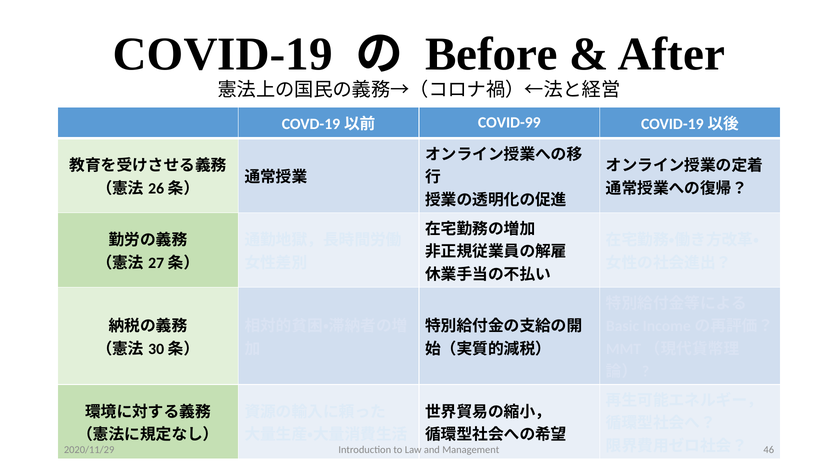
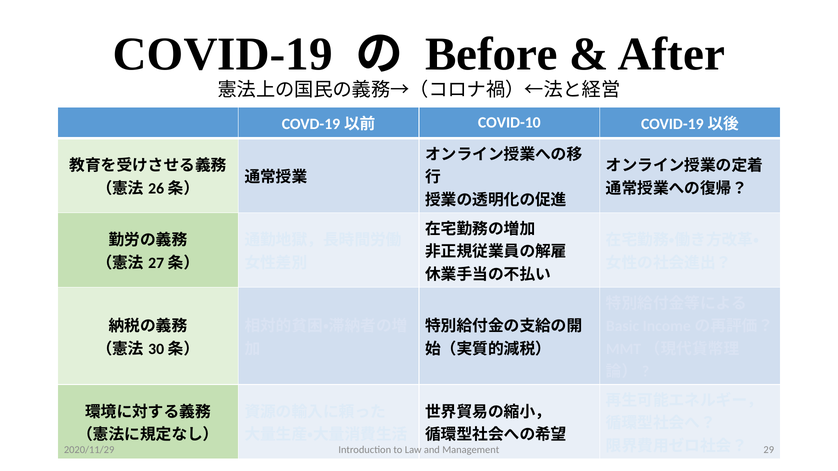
COVID-99: COVID-99 -> COVID-10 (509, 123)
46: 46 -> 29 (769, 450)
